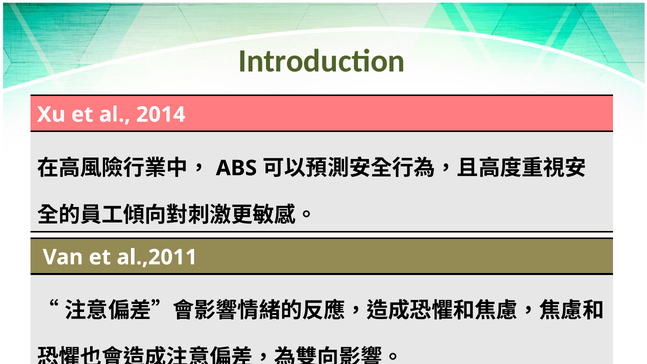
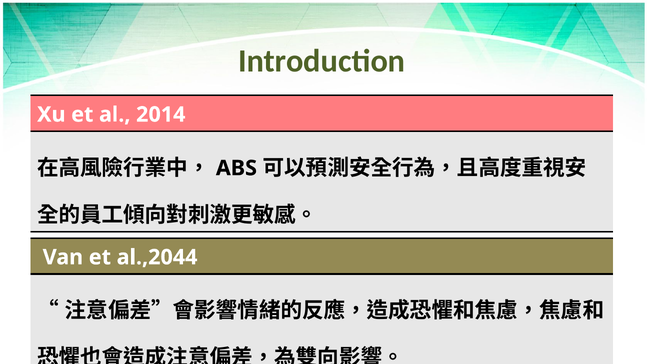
al.,2011: al.,2011 -> al.,2044 (157, 257)
